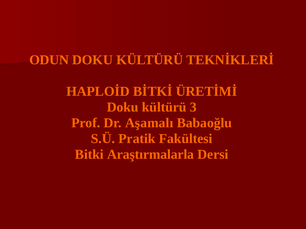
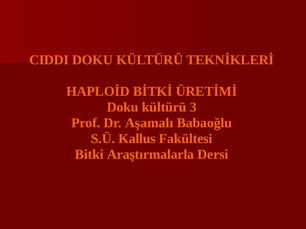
ODUN: ODUN -> CIDDI (49, 60)
Pratik: Pratik -> Kallus (137, 139)
